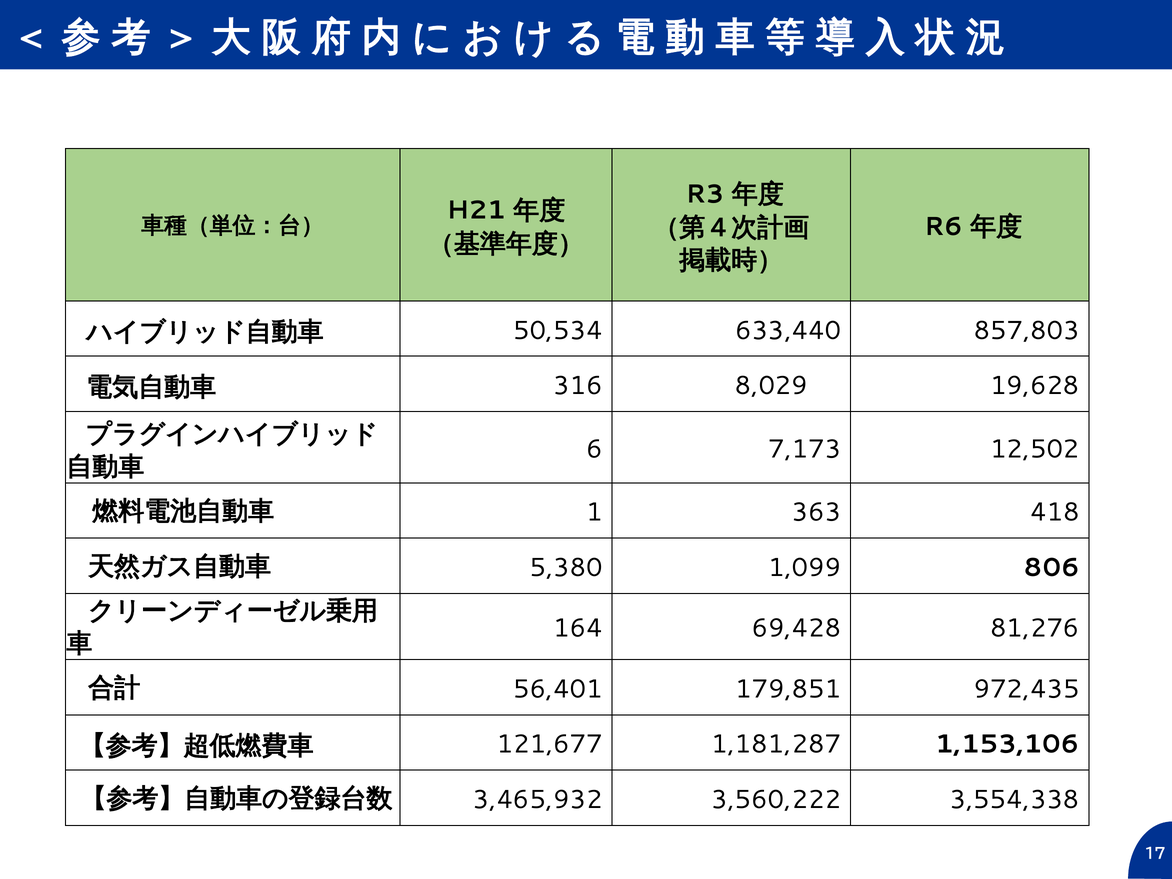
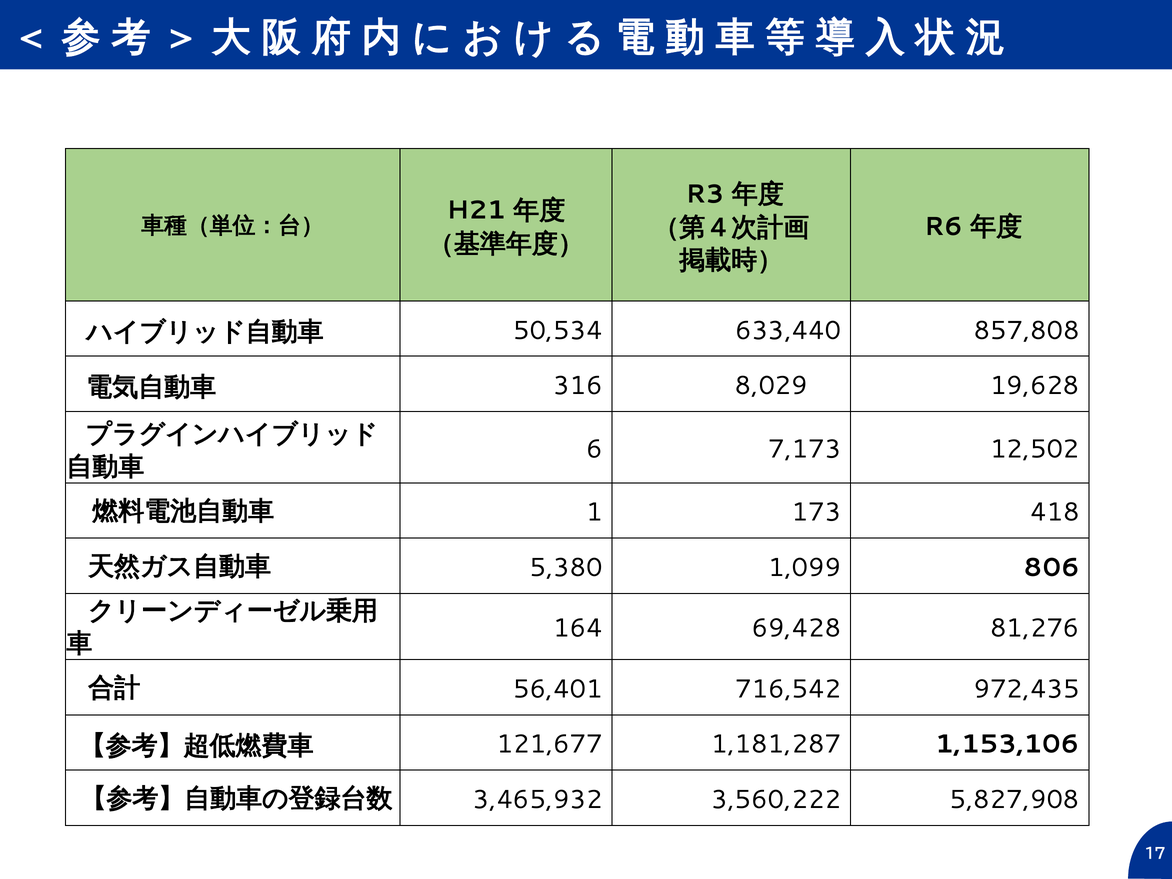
857,803: 857,803 -> 857,808 (1027, 330)
363: 363 -> 173 (817, 512)
179,851: 179,851 -> 716,542 (788, 689)
3,554,338: 3,554,338 -> 5,827,908 (1015, 800)
